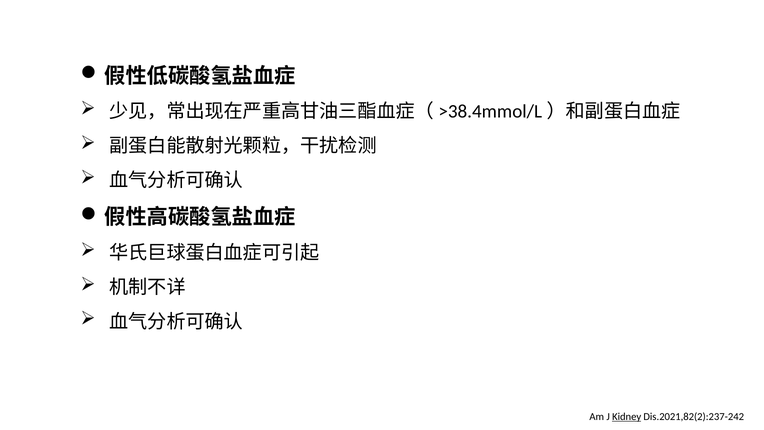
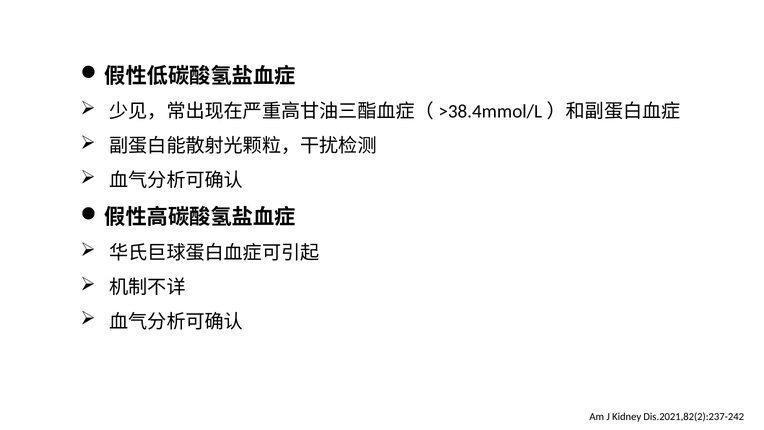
Kidney underline: present -> none (627, 416)
